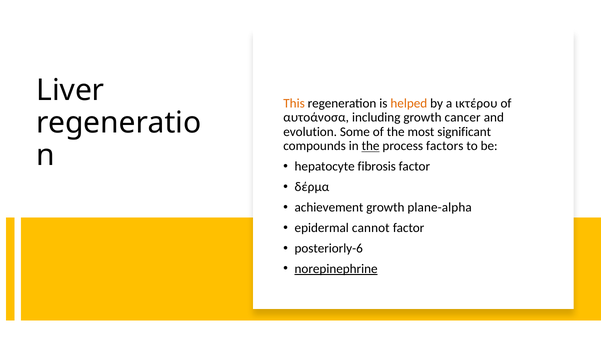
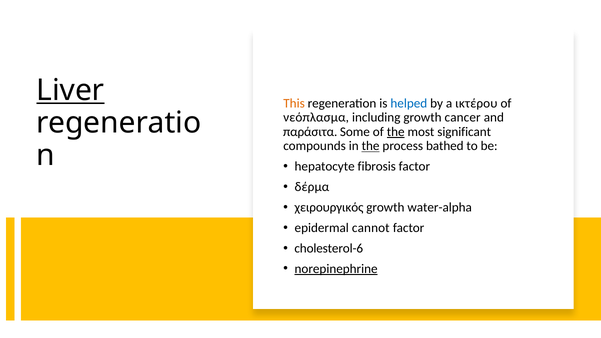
Liver underline: none -> present (70, 90)
helped colour: orange -> blue (409, 103)
αυτοάνοσα: αυτοάνοσα -> νεόπλασμα (316, 118)
evolution: evolution -> παράσιτα (310, 132)
the underline: none -> present (396, 132)
factors: factors -> bathed (445, 146)
achievement: achievement -> χειρουργικός (329, 207)
plane-alpha: plane-alpha -> water-alpha (440, 207)
posteriorly-6: posteriorly-6 -> cholesterol-6 (329, 248)
